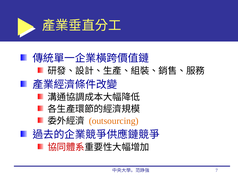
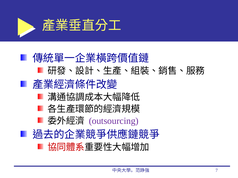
outsourcing colour: orange -> purple (114, 121)
